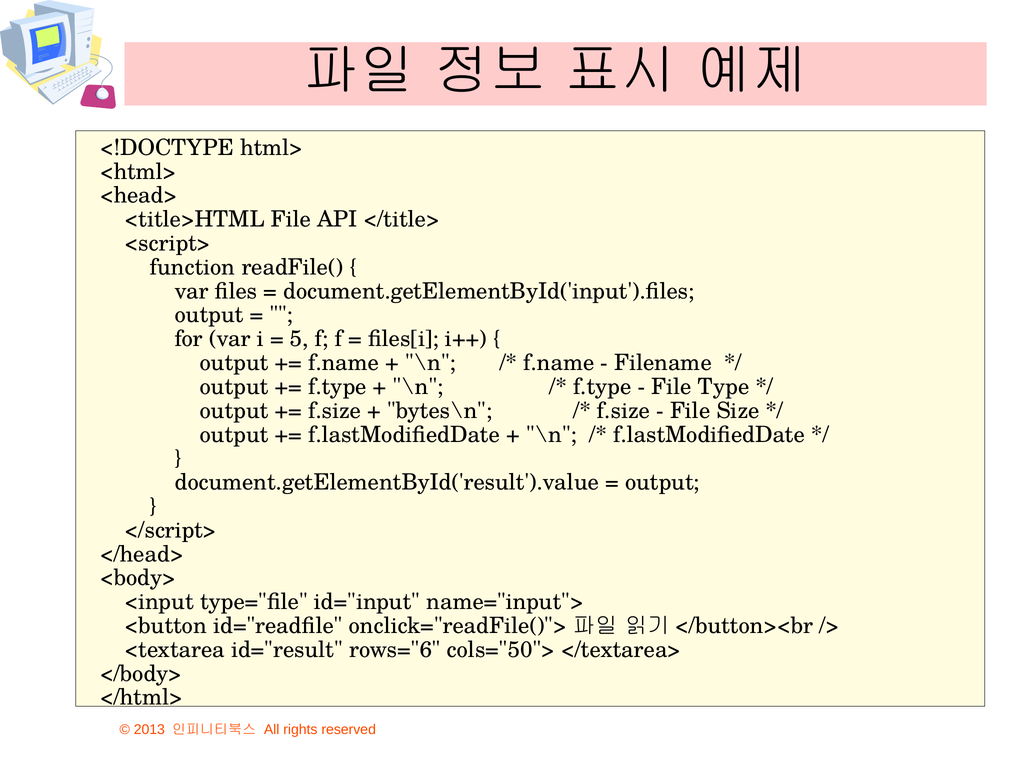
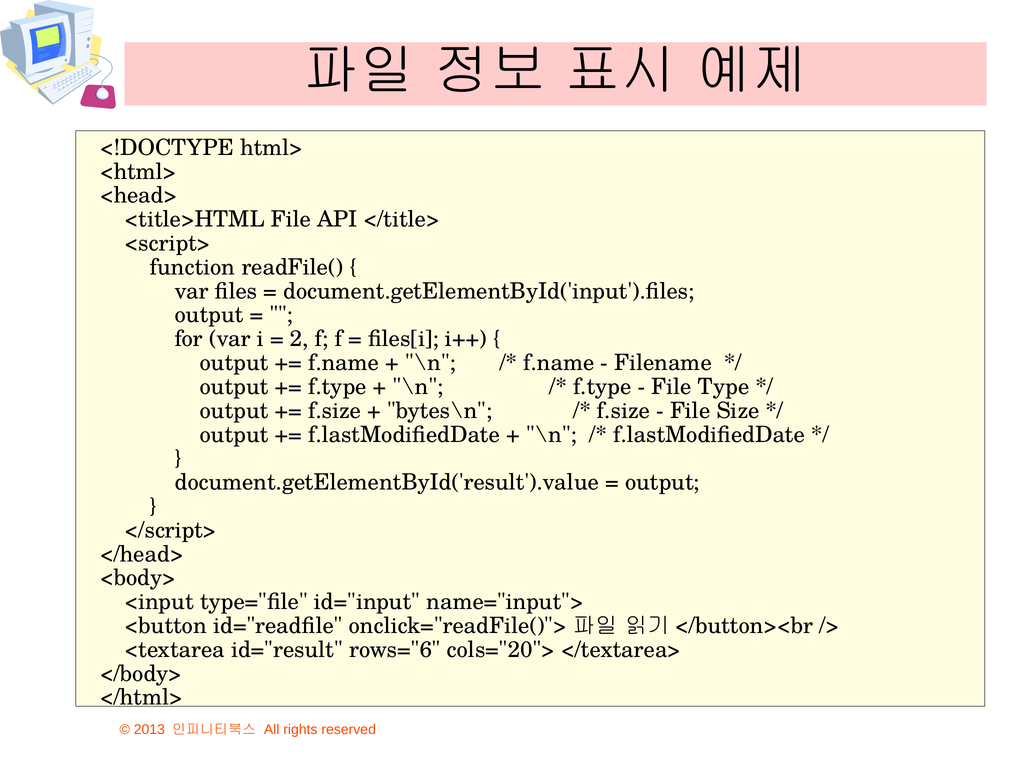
5: 5 -> 2 (299, 339)
cols="50">: cols="50"> -> cols="20"> (501, 650)
